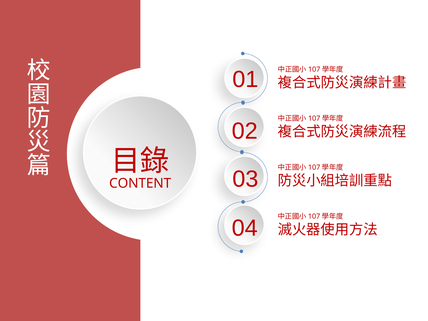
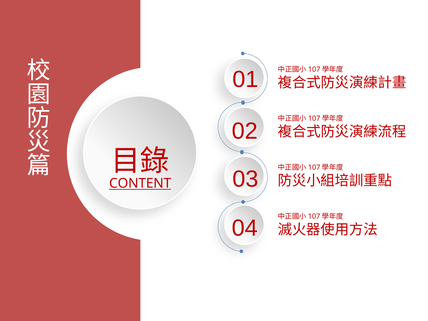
CONTENT underline: none -> present (140, 183)
